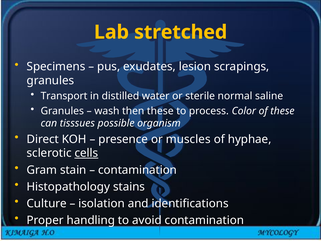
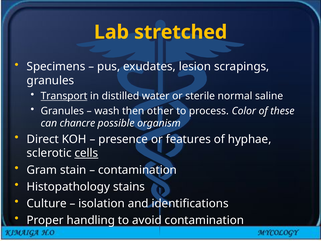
Transport underline: none -> present (64, 96)
then these: these -> other (160, 111)
tisssues: tisssues -> chancre (77, 123)
muscles: muscles -> features (188, 139)
